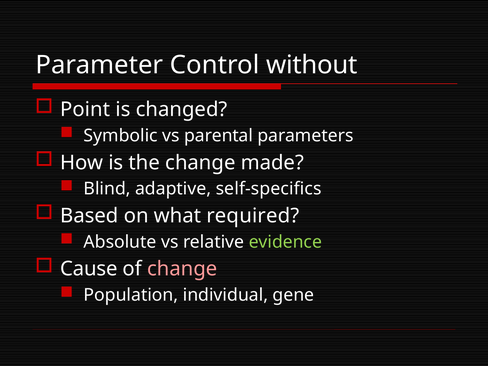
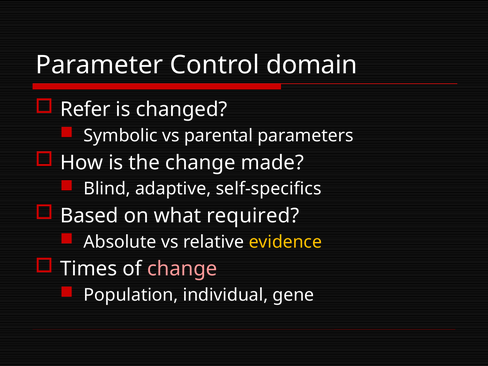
without: without -> domain (312, 65)
Point: Point -> Refer (85, 110)
evidence colour: light green -> yellow (285, 242)
Cause: Cause -> Times (89, 269)
